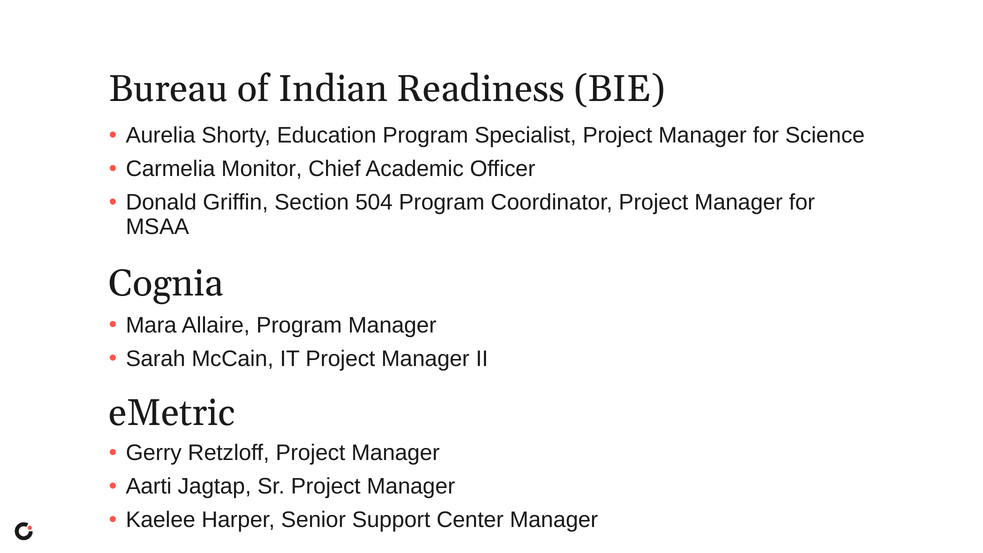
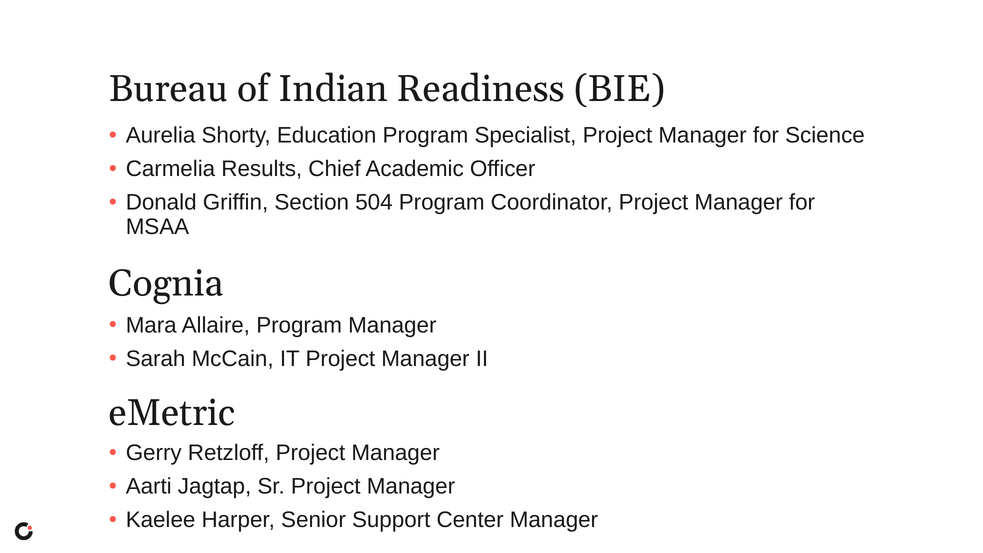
Monitor: Monitor -> Results (262, 169)
